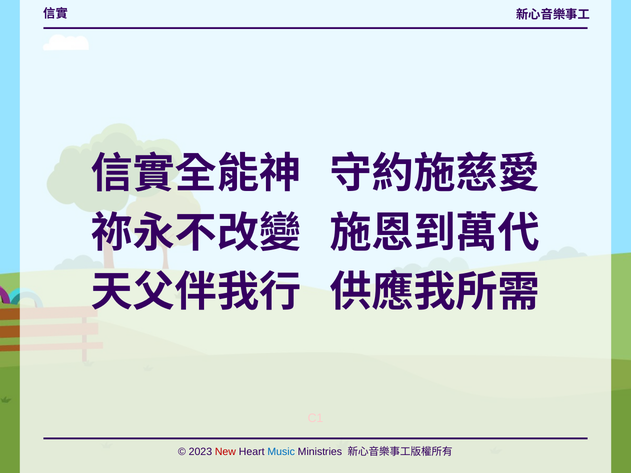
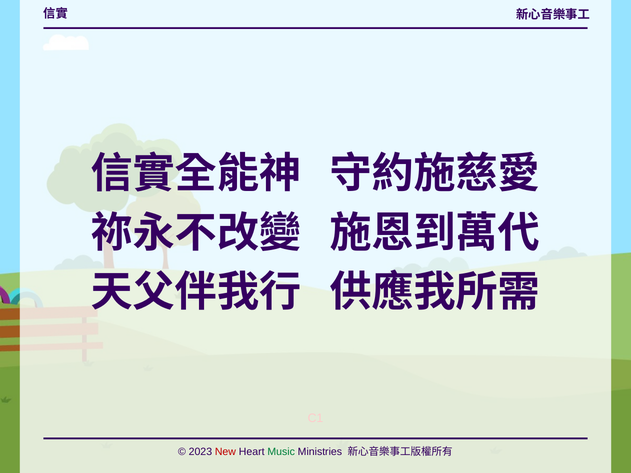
Music colour: blue -> green (281, 452)
